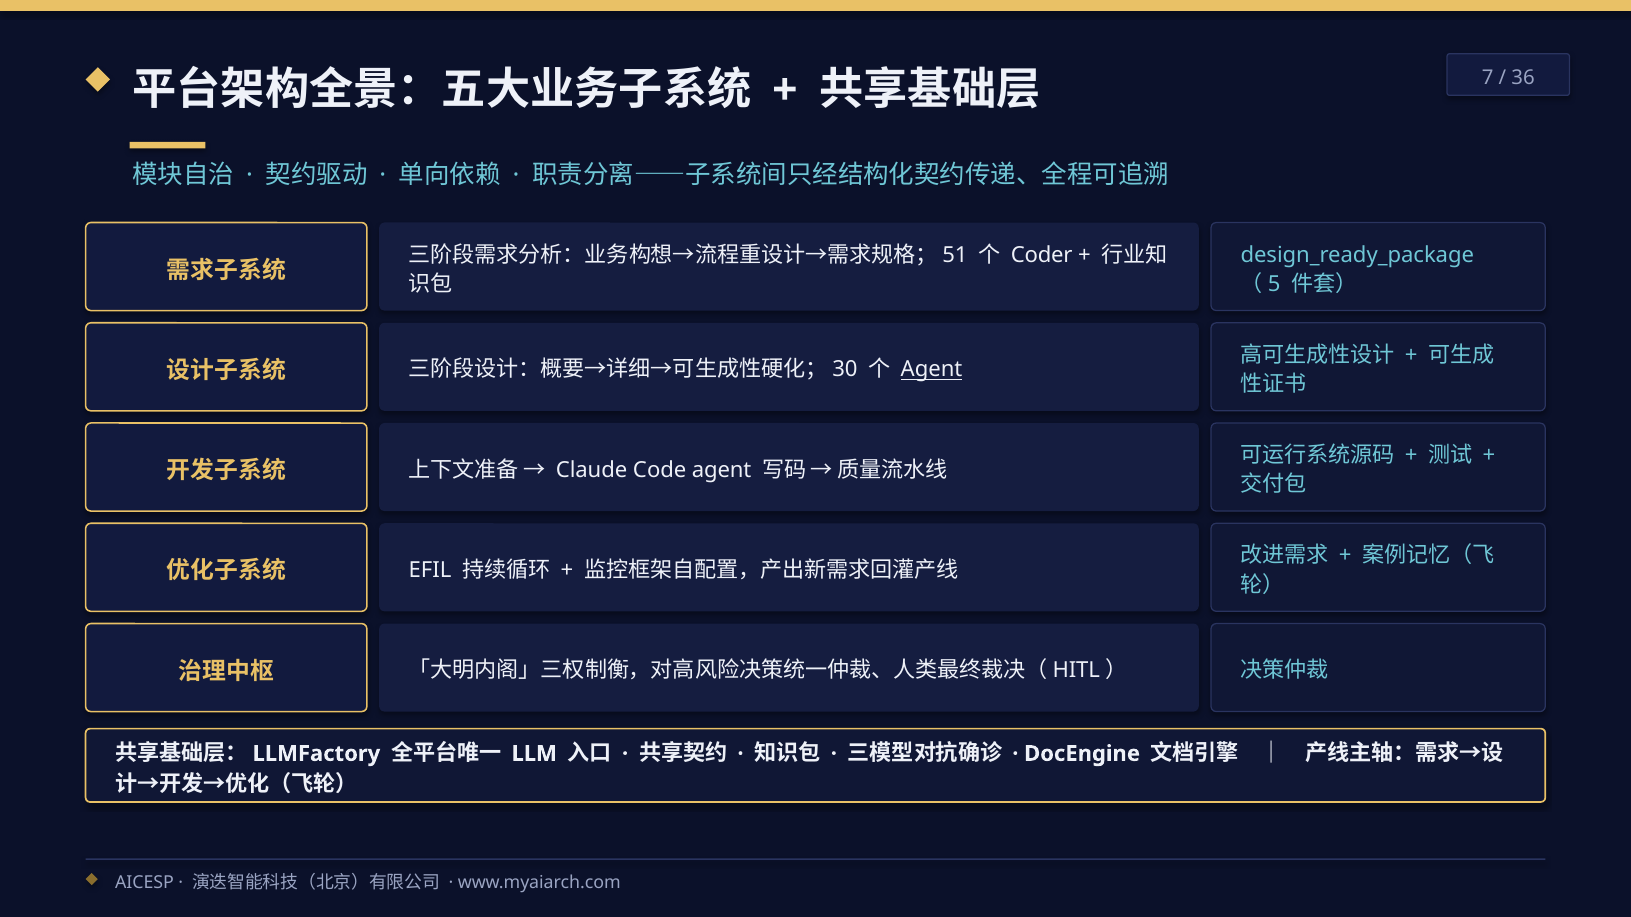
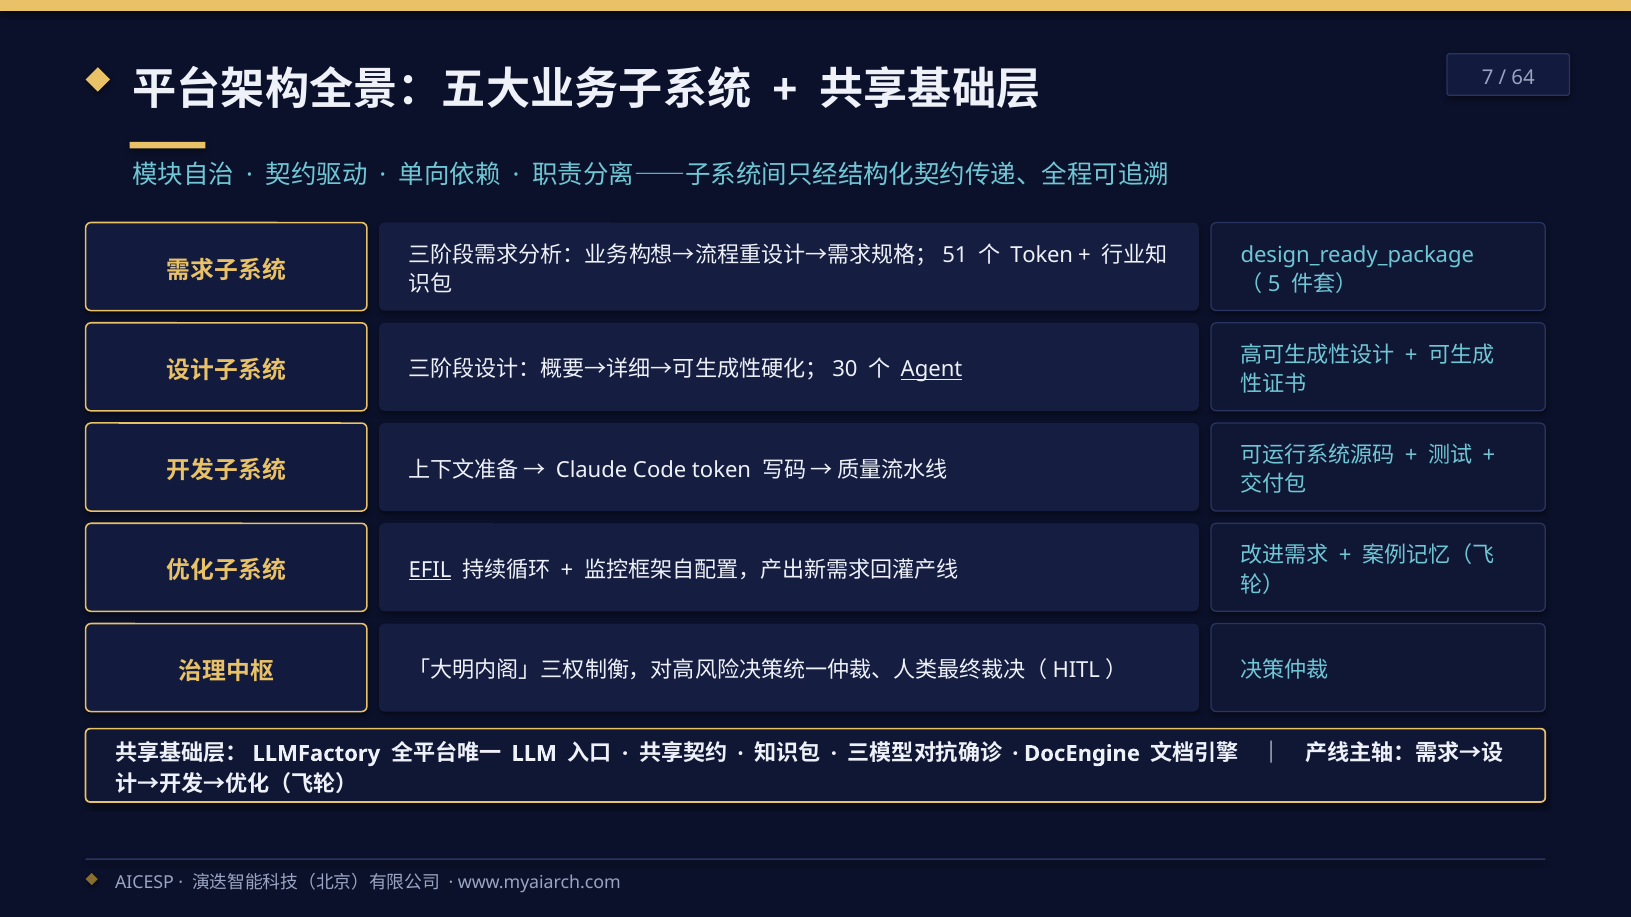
36: 36 -> 64 (1523, 78)
Coder: Coder -> Token (1042, 255)
Code agent: agent -> token (722, 470)
EFIL underline: none -> present (430, 570)
